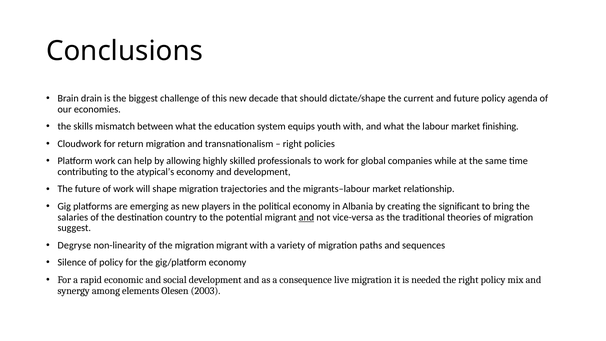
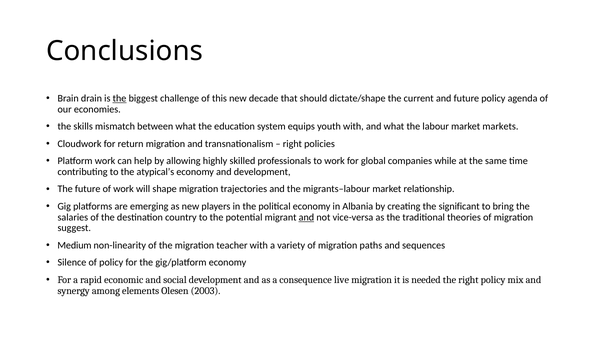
the underline: none -> present (120, 98)
finishing: finishing -> markets (500, 127)
Degryse: Degryse -> Medium (74, 245)
migration migrant: migrant -> teacher (232, 245)
